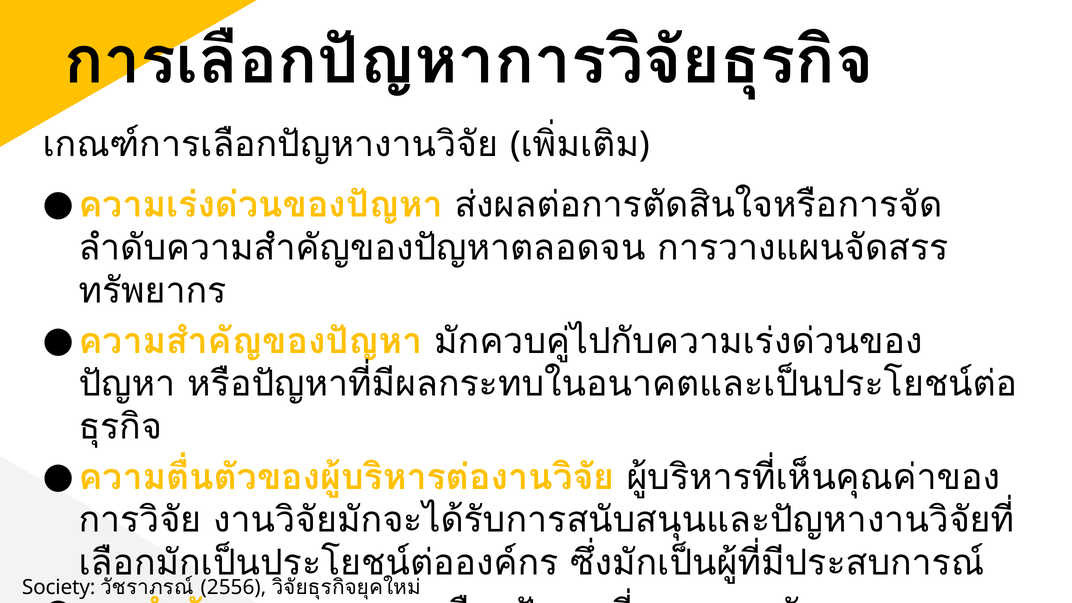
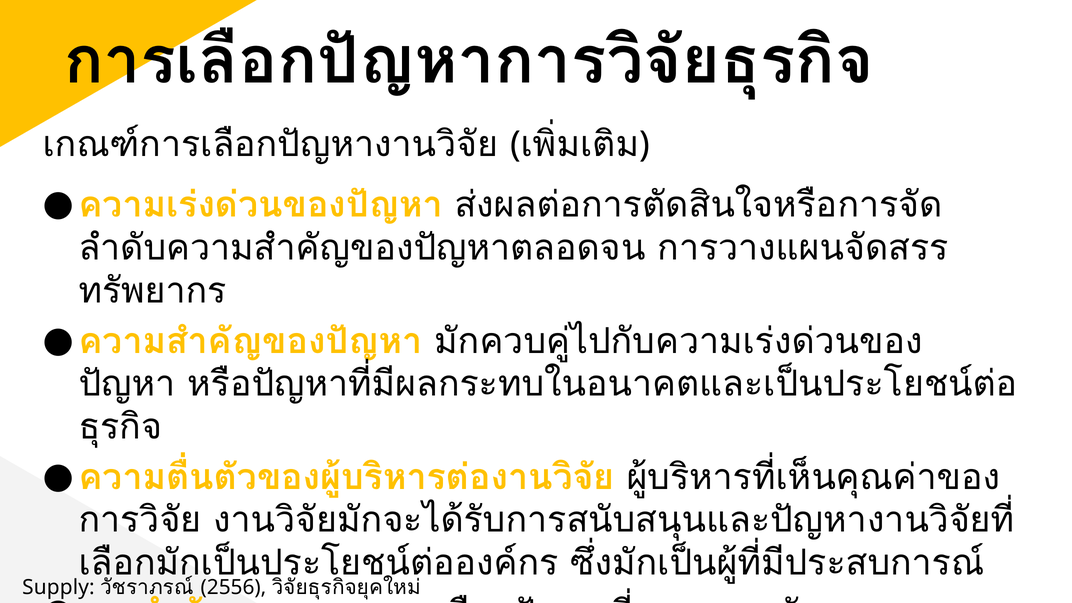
Society: Society -> Supply (58, 588)
